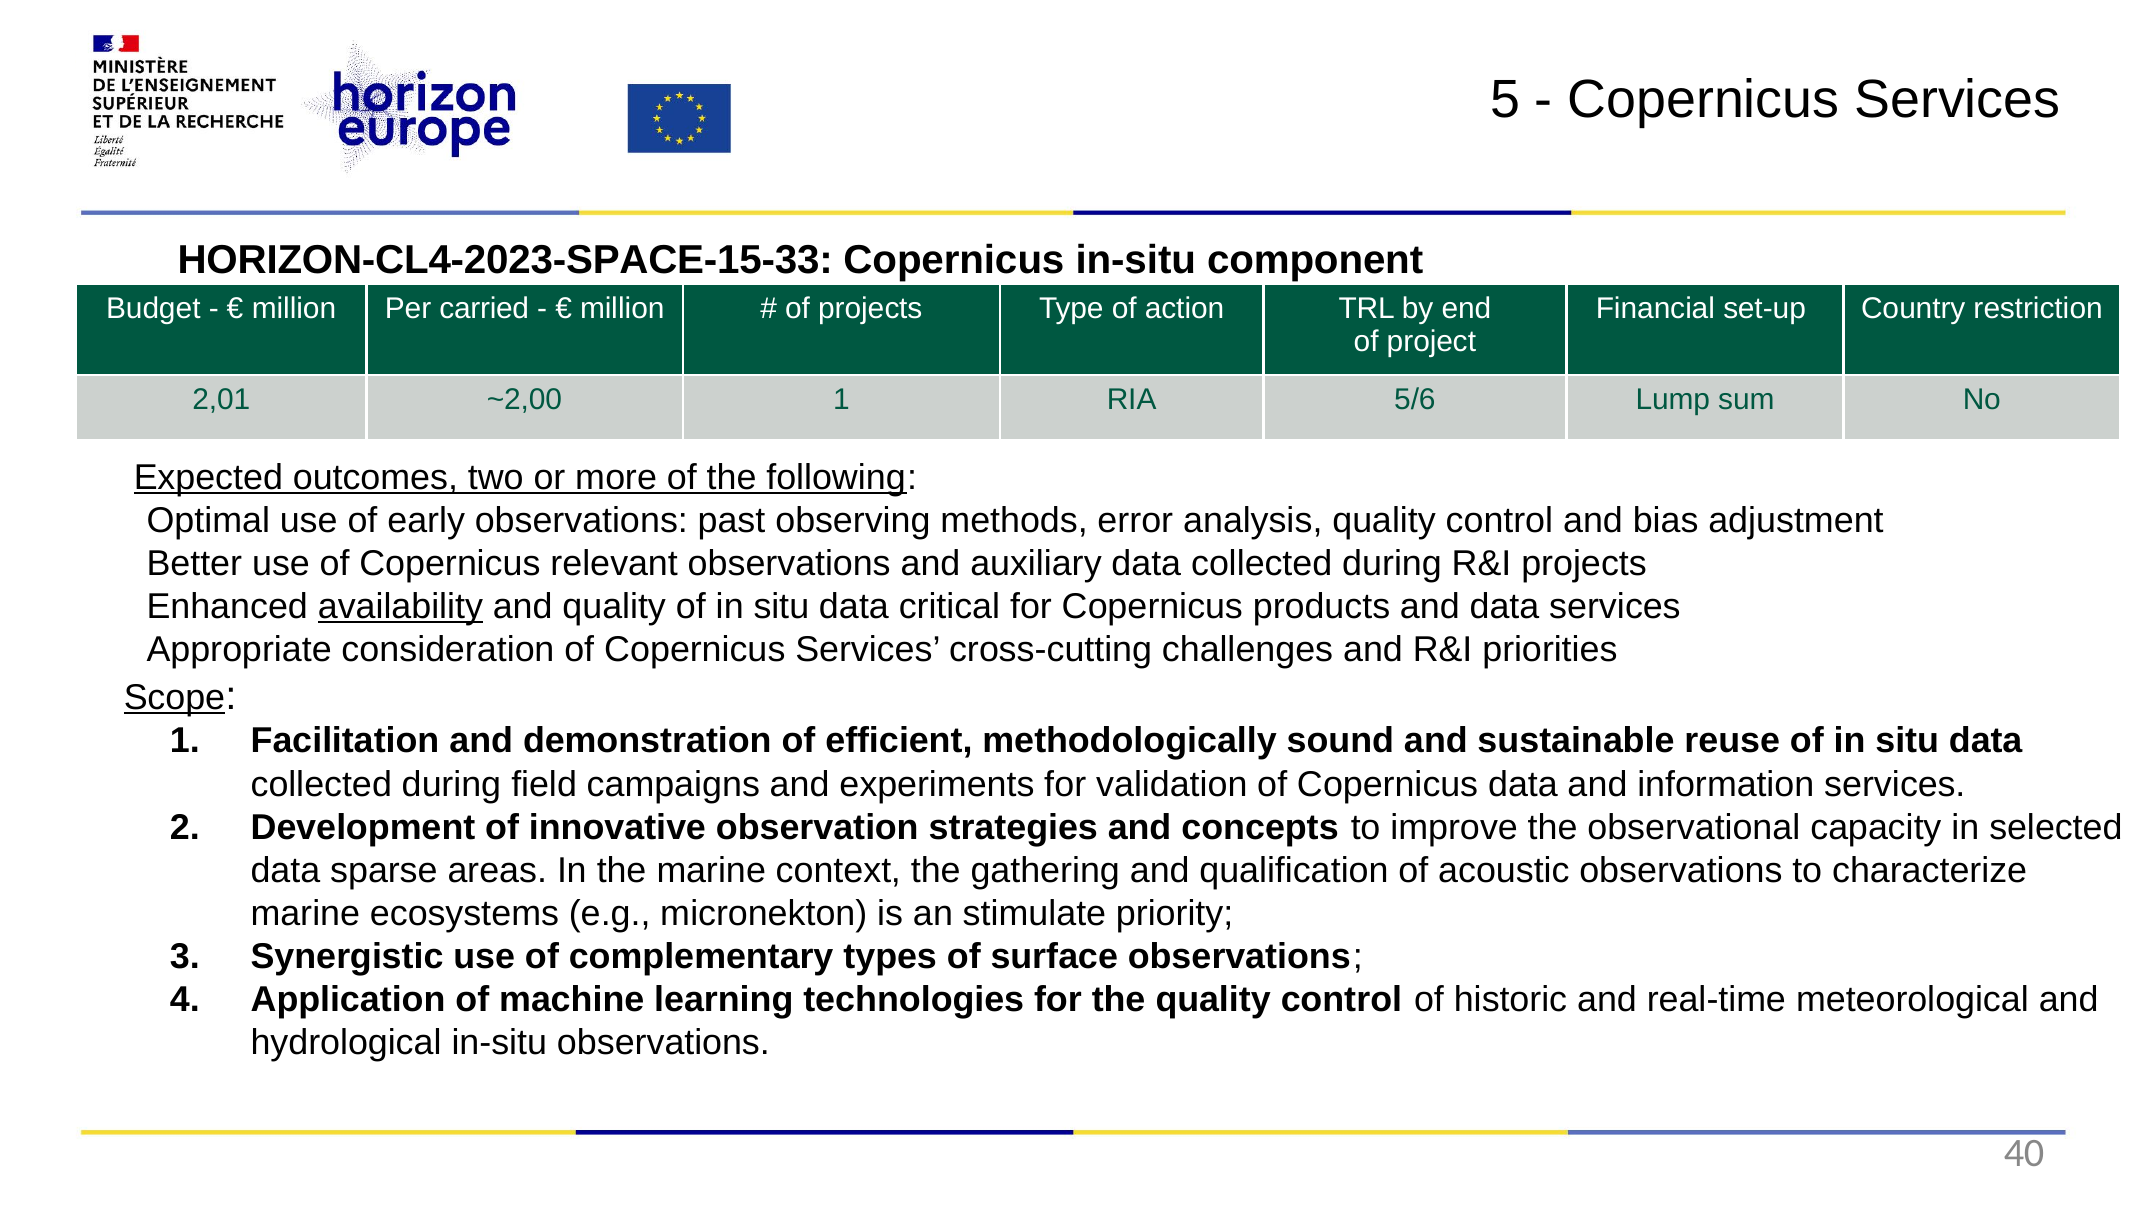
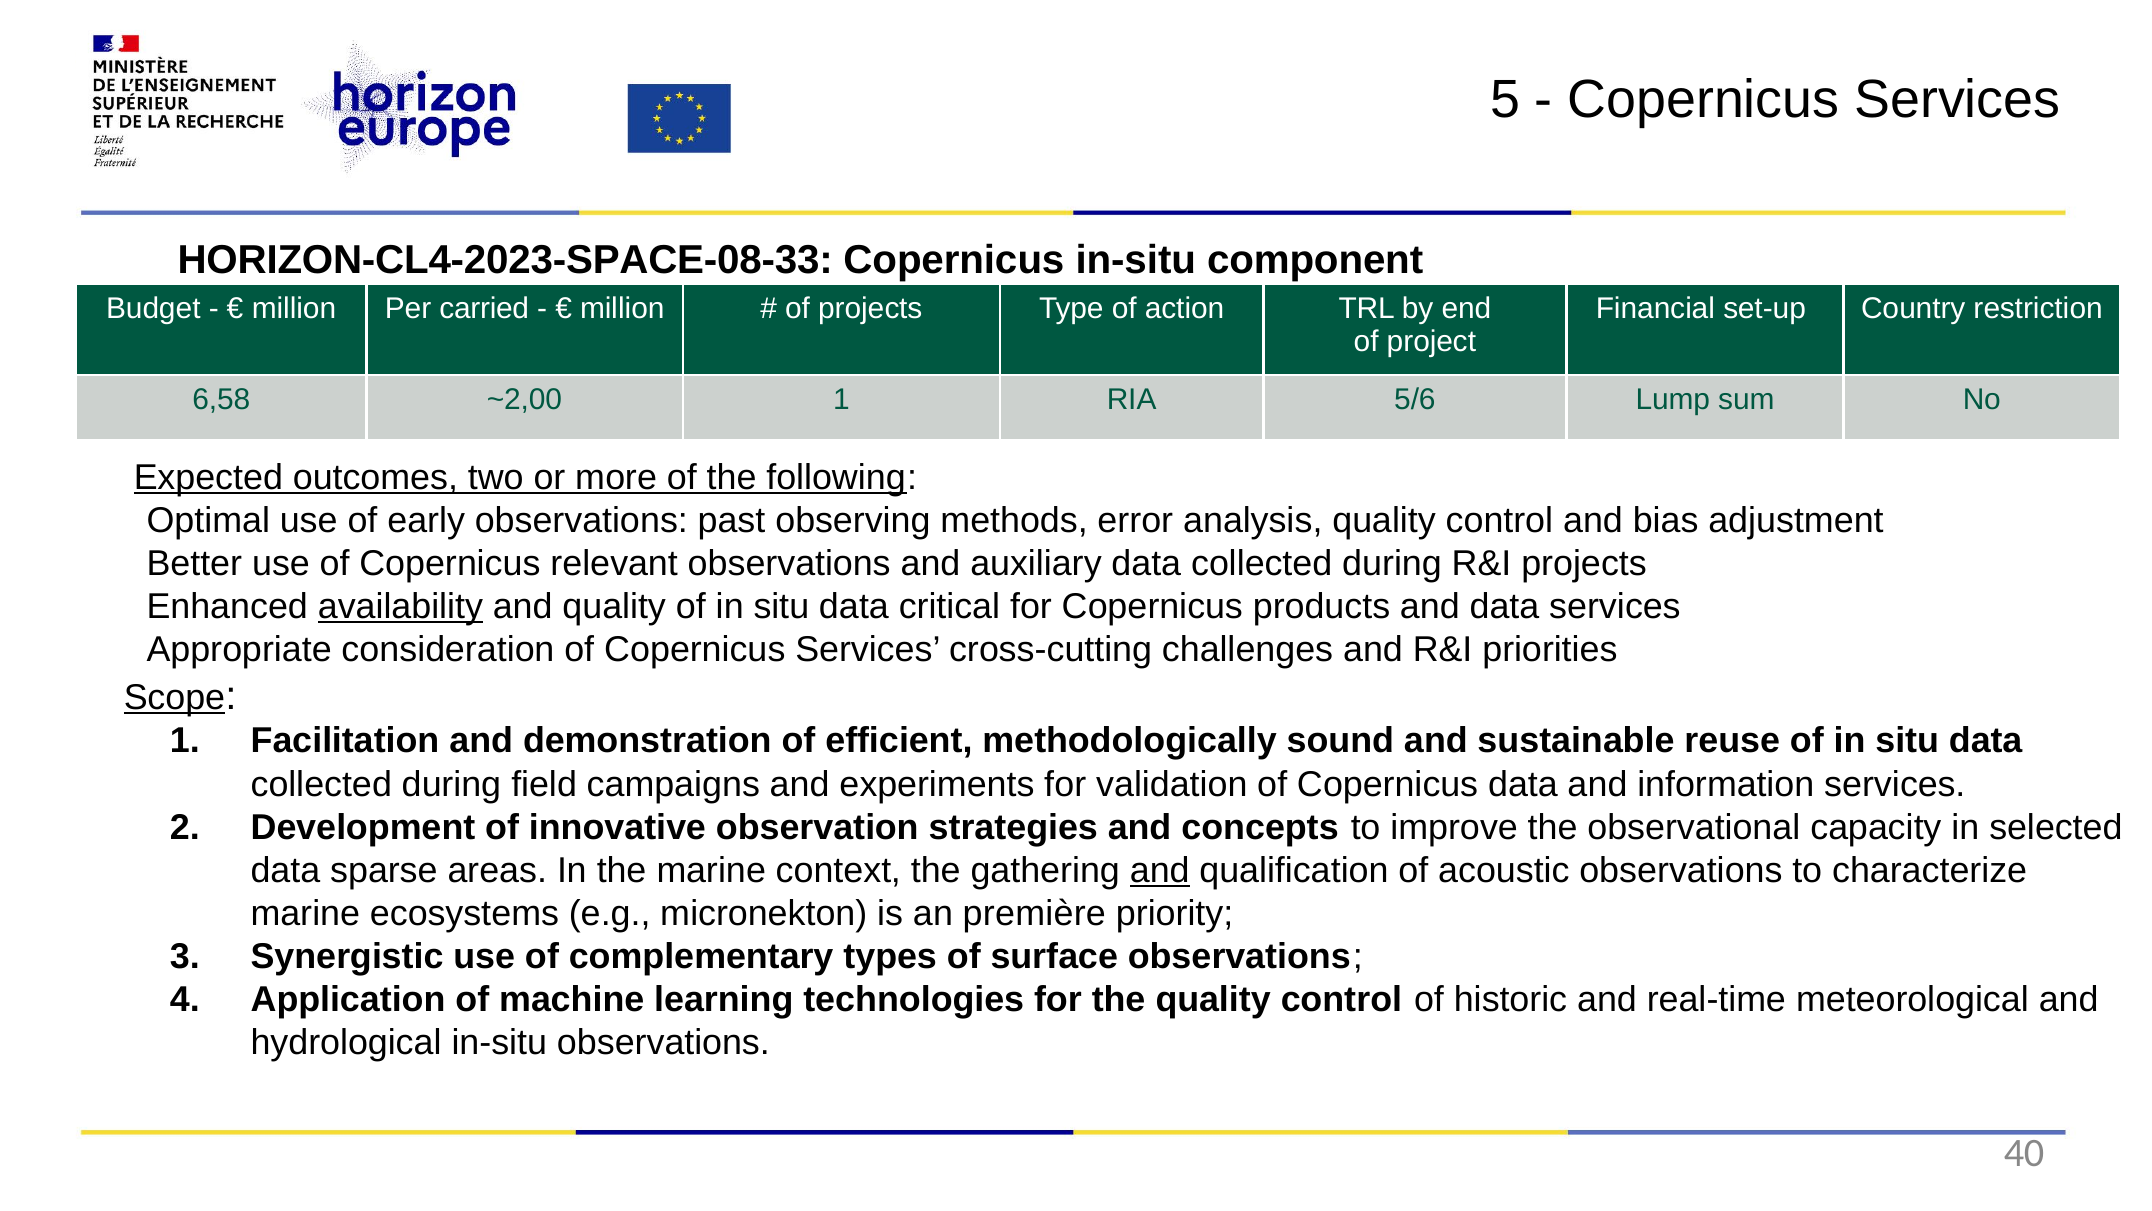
HORIZON-CL4-2023-SPACE-15-33: HORIZON-CL4-2023-SPACE-15-33 -> HORIZON-CL4-2023-SPACE-08-33 (505, 260)
2,01: 2,01 -> 6,58 (221, 400)
and underline: none -> present (1160, 870)
stimulate: stimulate -> première (1034, 913)
